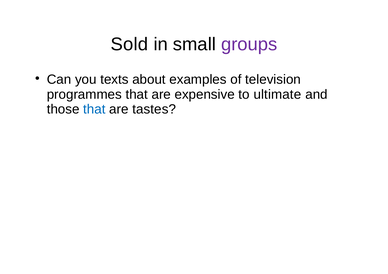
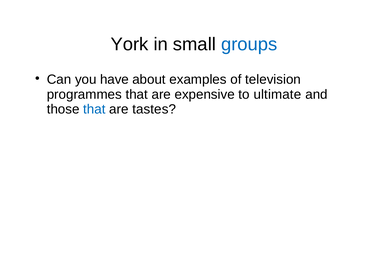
Sold: Sold -> York (130, 44)
groups colour: purple -> blue (249, 44)
texts: texts -> have (114, 80)
